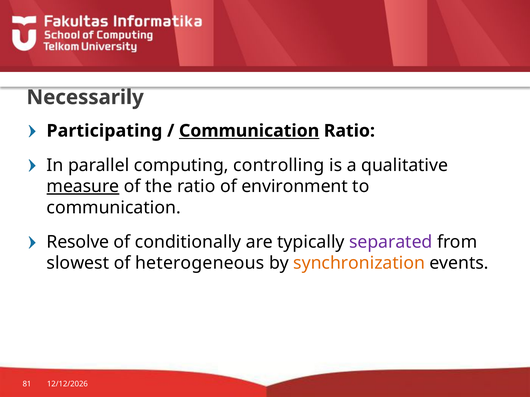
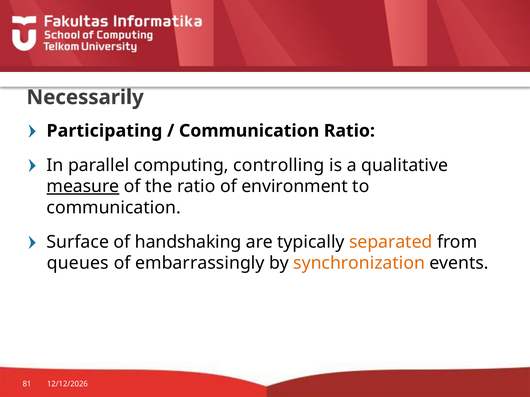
Communication underline: present -> none (249, 131)
Resolve: Resolve -> Surface (78, 242)
conditionally: conditionally -> handshaking (188, 242)
separated colour: purple -> orange (391, 242)
slowest: slowest -> queues (78, 263)
heterogeneous: heterogeneous -> embarrassingly (200, 263)
